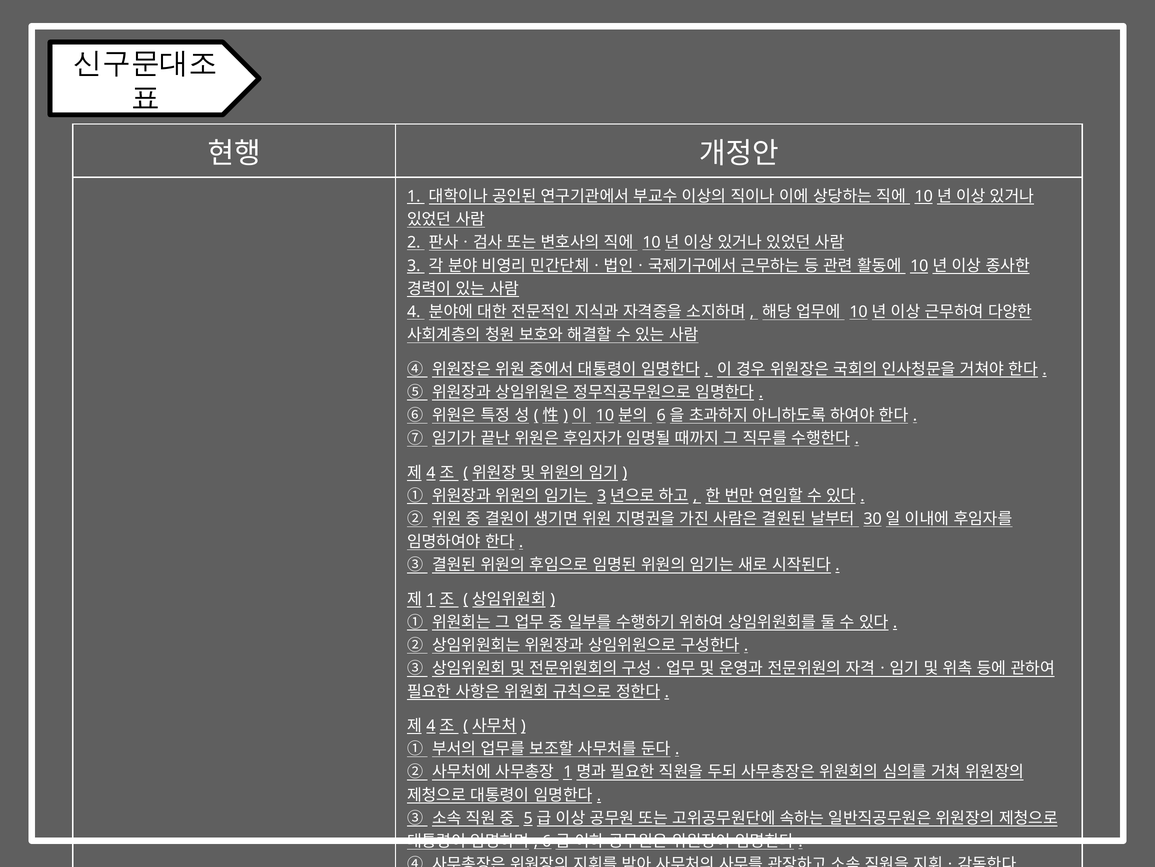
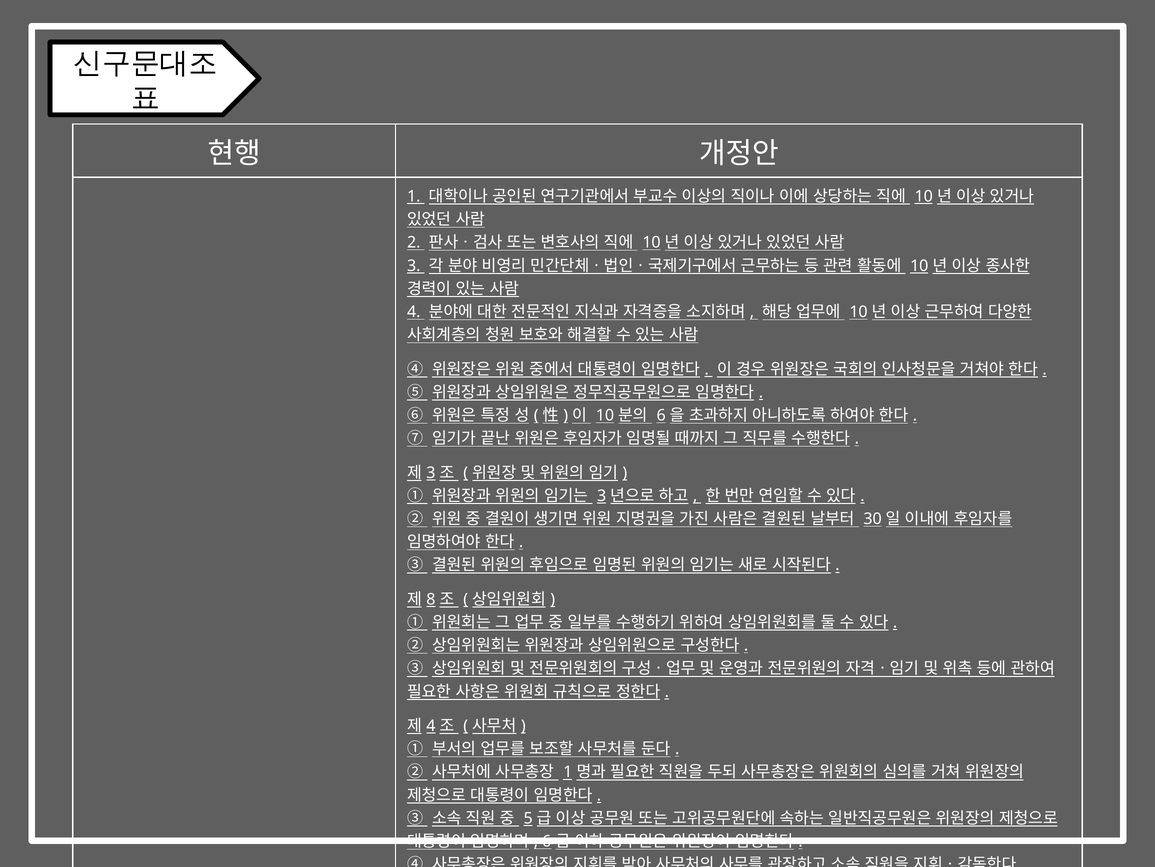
4: 4 -> 3 (431, 472)
1: 1 -> 8 (431, 599)
